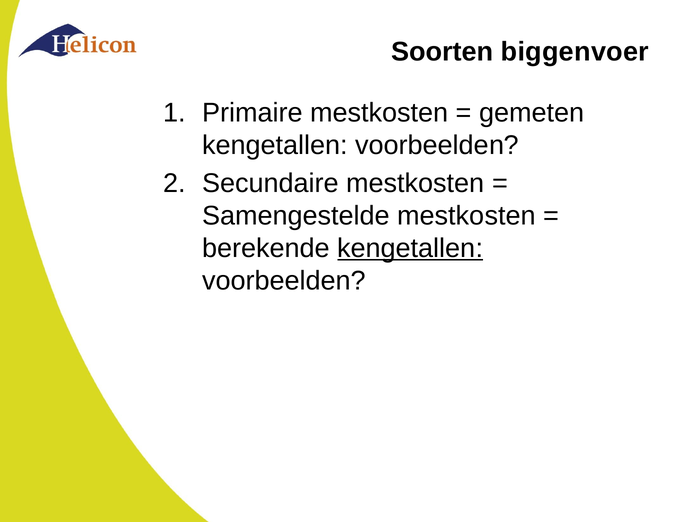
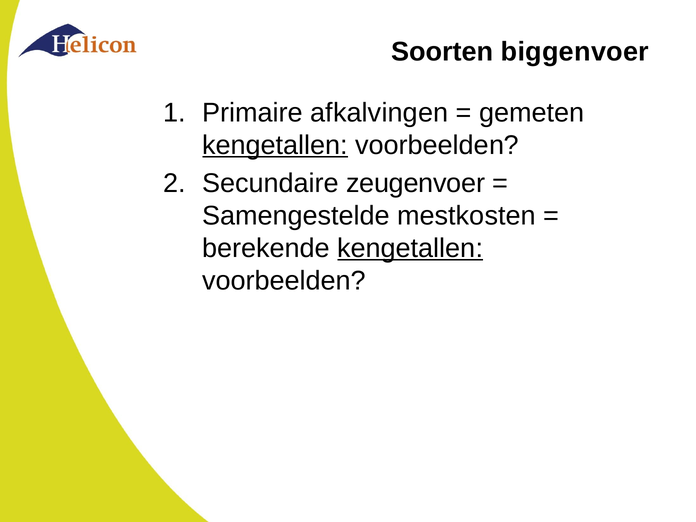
Primaire mestkosten: mestkosten -> afkalvingen (379, 113)
kengetallen underline: none -> present (275, 145)
Secundaire mestkosten: mestkosten -> zeugenvoer (416, 183)
